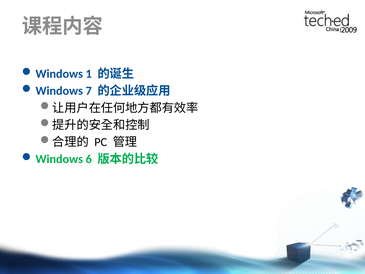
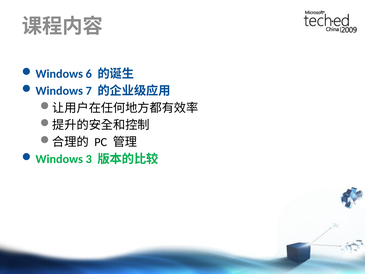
1: 1 -> 6 (89, 74)
6: 6 -> 3 (89, 159)
